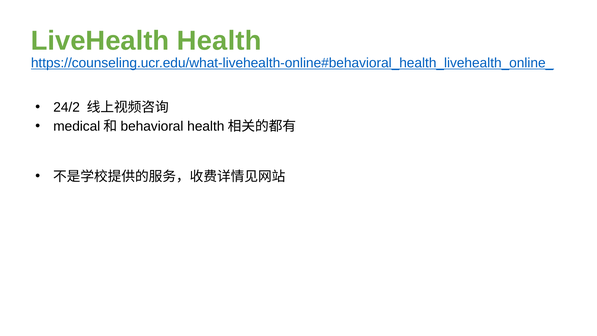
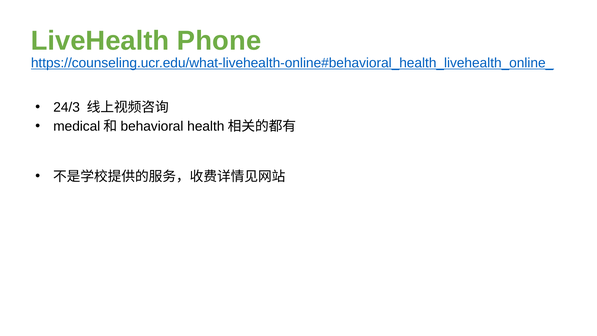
Health: Health -> Phone (219, 41)
24/2: 24/2 -> 24/3 (67, 107)
